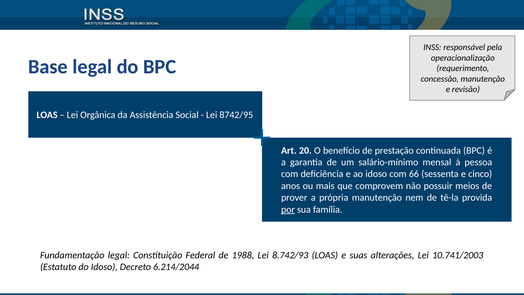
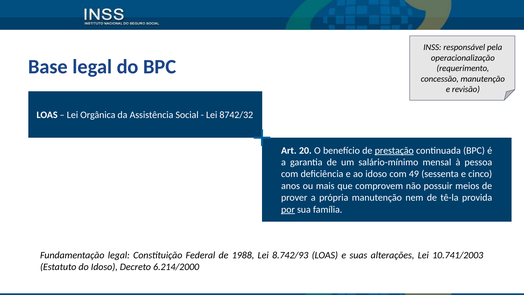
8742/95: 8742/95 -> 8742/32 (236, 115)
prestação underline: none -> present (394, 150)
66: 66 -> 49 (414, 174)
6.214/2044: 6.214/2044 -> 6.214/2000 (176, 267)
